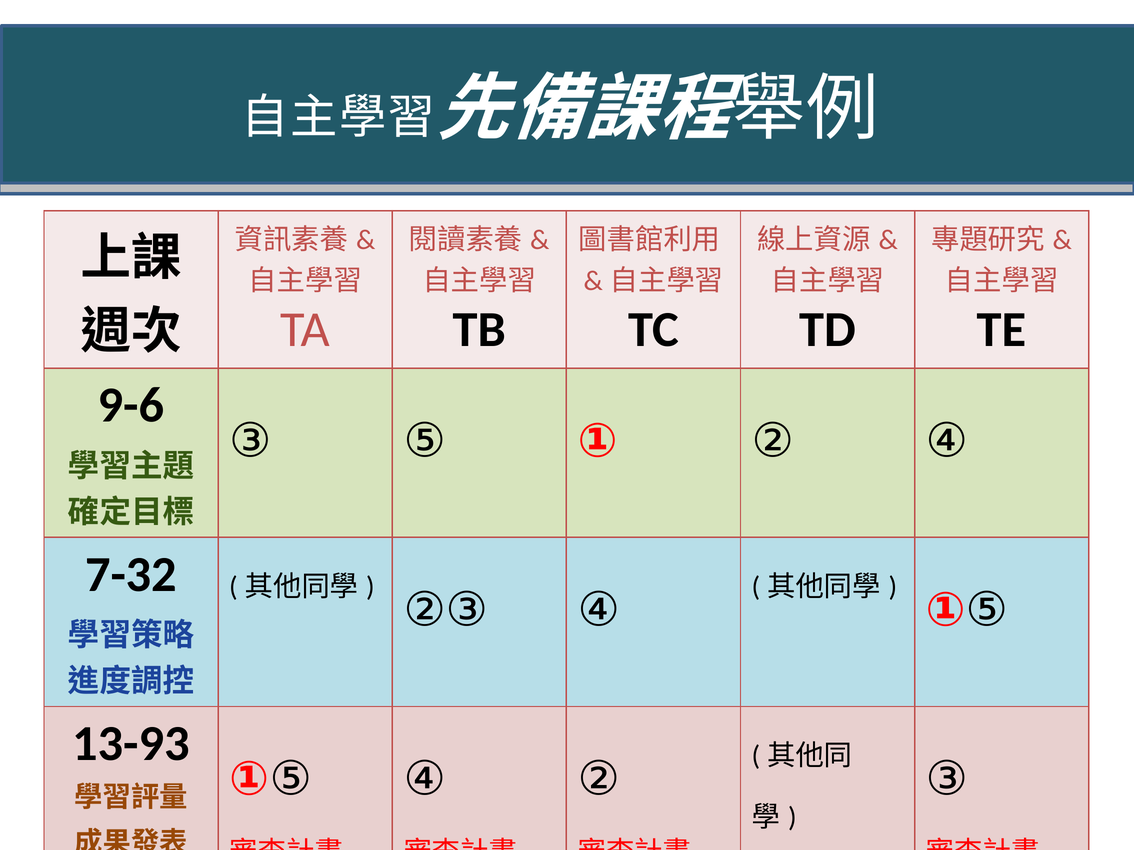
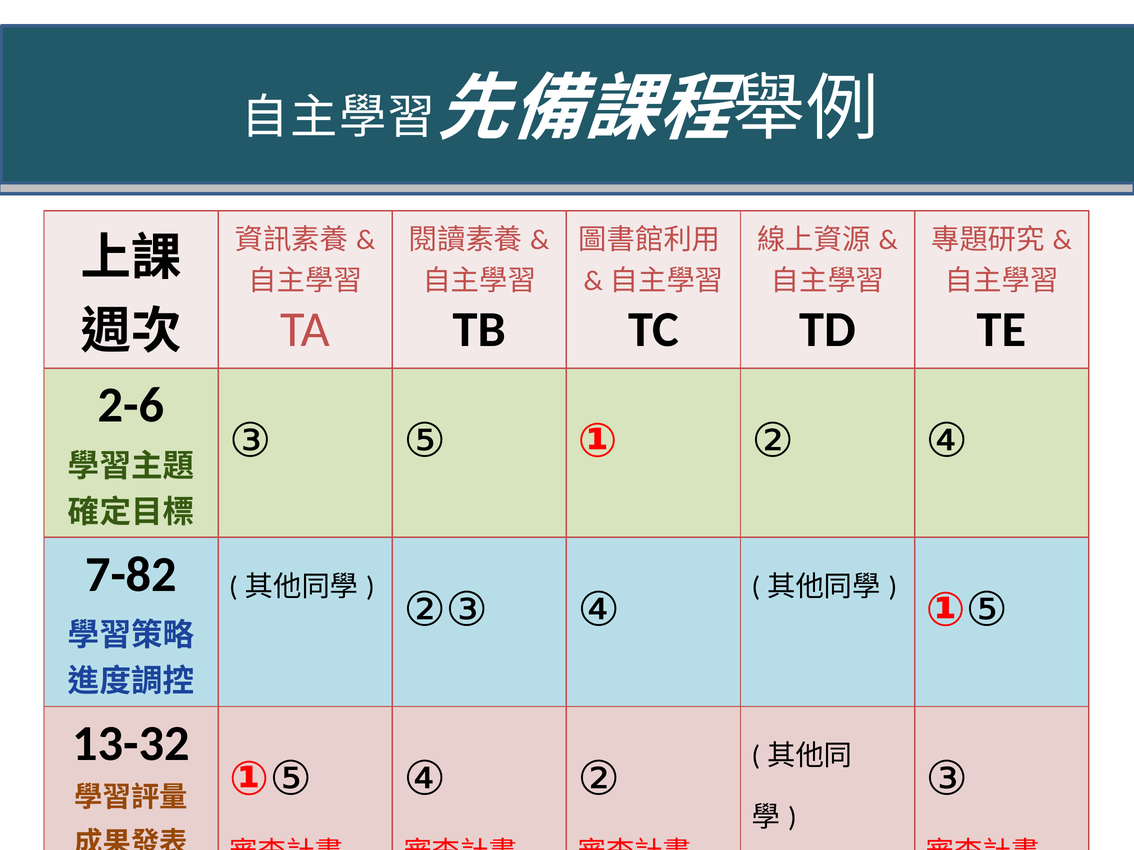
9-6: 9-6 -> 2-6 (131, 406)
7-32: 7-32 -> 7-82 (131, 575)
13-93: 13-93 -> 13-32 (131, 744)
